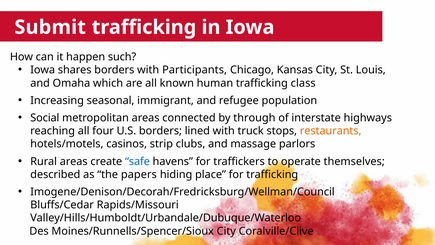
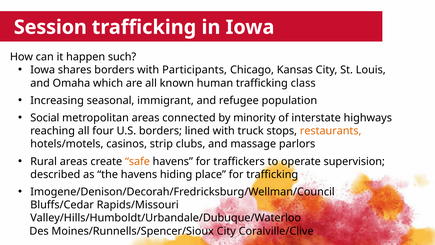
Submit: Submit -> Session (50, 27)
through: through -> minority (254, 118)
safe colour: blue -> orange (137, 161)
themselves: themselves -> supervision (354, 161)
the papers: papers -> havens (139, 174)
